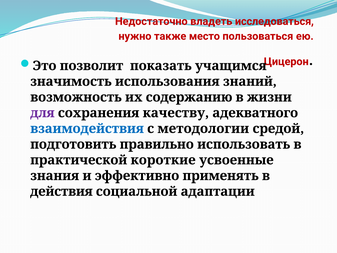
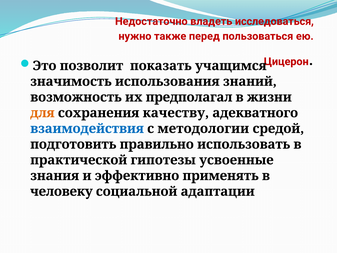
место: место -> перед (204, 36)
содержанию: содержанию -> предполагал (189, 97)
для colour: purple -> orange (42, 113)
короткие: короткие -> гипотезы (163, 160)
действия: действия -> человеку (61, 191)
